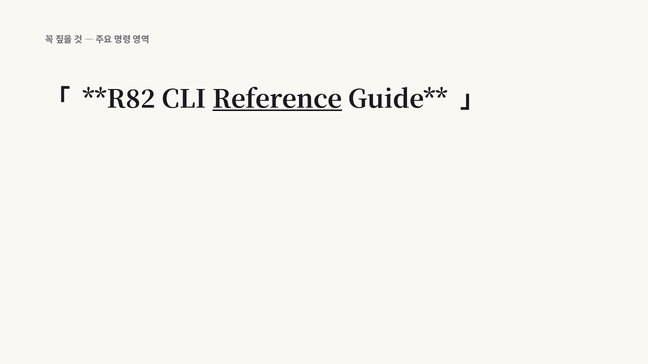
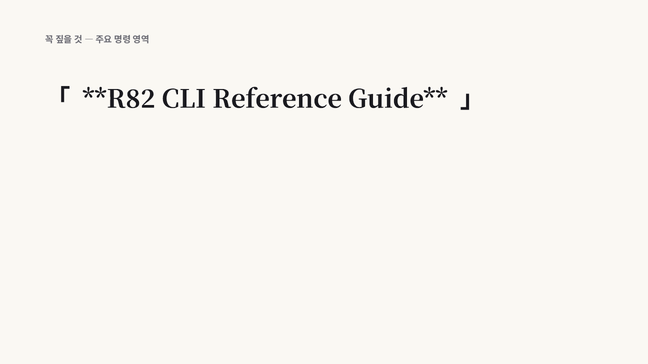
Reference underline: present -> none (277, 99)
